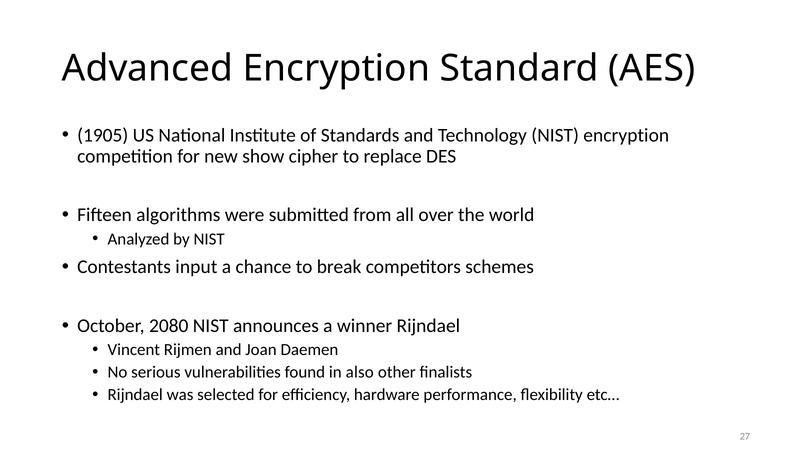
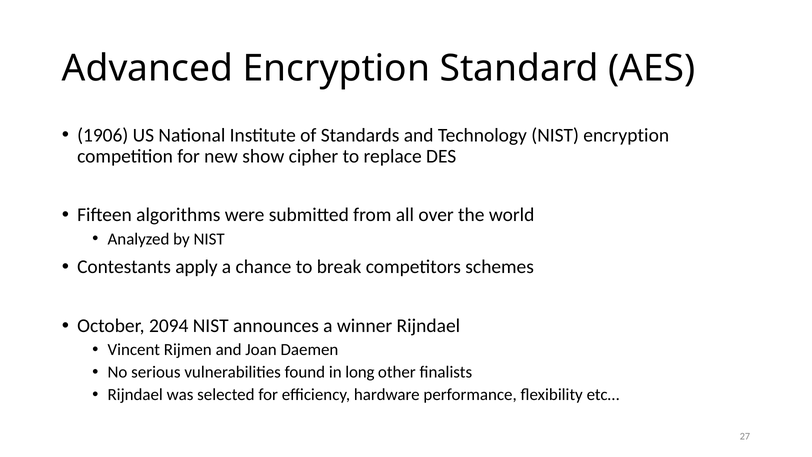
1905: 1905 -> 1906 (103, 135)
input: input -> apply (196, 267)
2080: 2080 -> 2094 (169, 326)
also: also -> long (360, 372)
